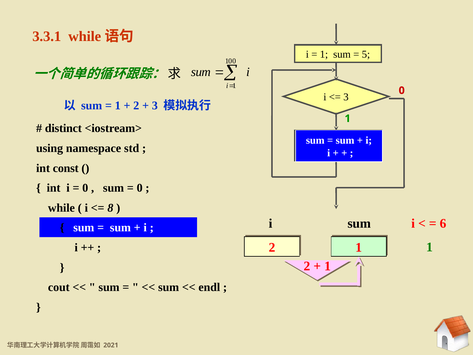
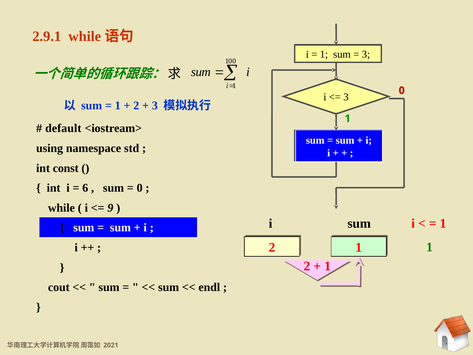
3.3.1: 3.3.1 -> 2.9.1 (47, 36)
5: 5 -> 3 (366, 54)
distinct: distinct -> default (63, 128)
0: 0 -> 6 (85, 188)
8: 8 -> 9 (110, 208)
6: 6 -> 1 (443, 223)
